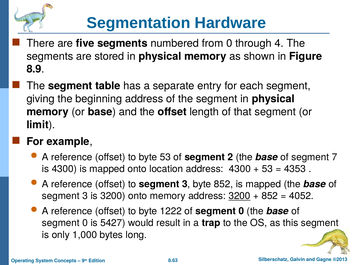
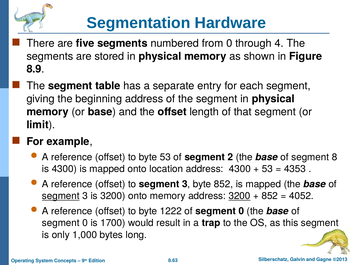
7: 7 -> 8 (334, 157)
segment underline: none -> present (61, 196)
5427: 5427 -> 1700 (113, 223)
